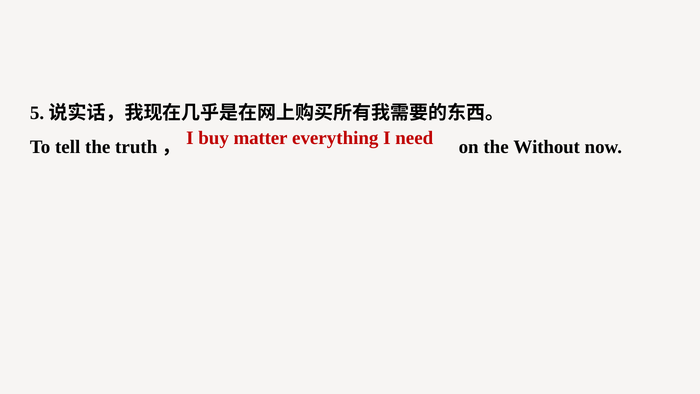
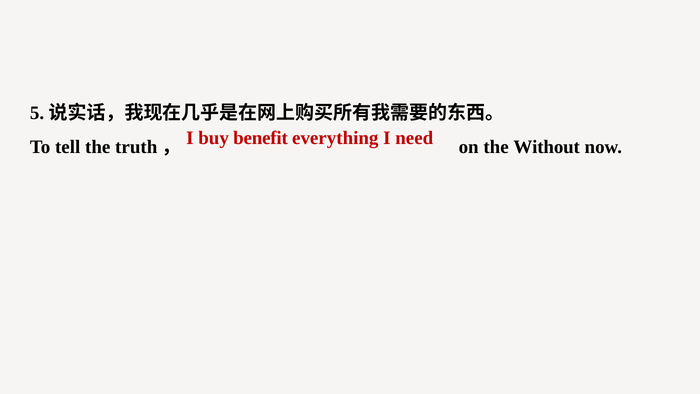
matter: matter -> benefit (261, 138)
